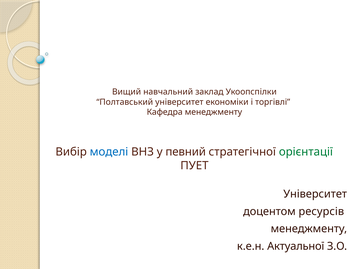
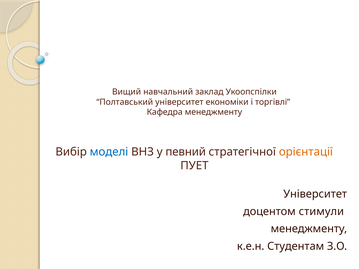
орієнтації colour: green -> orange (306, 152)
ресурсів: ресурсів -> стимули (321, 212)
Актуальної: Актуальної -> Студентам (296, 247)
